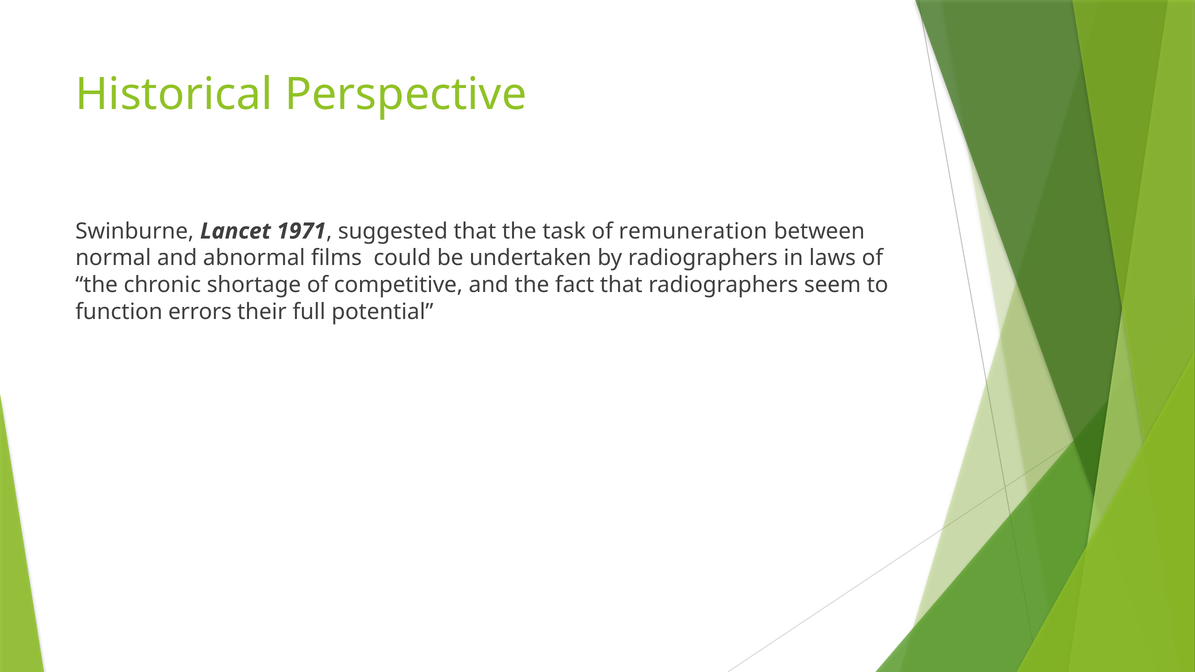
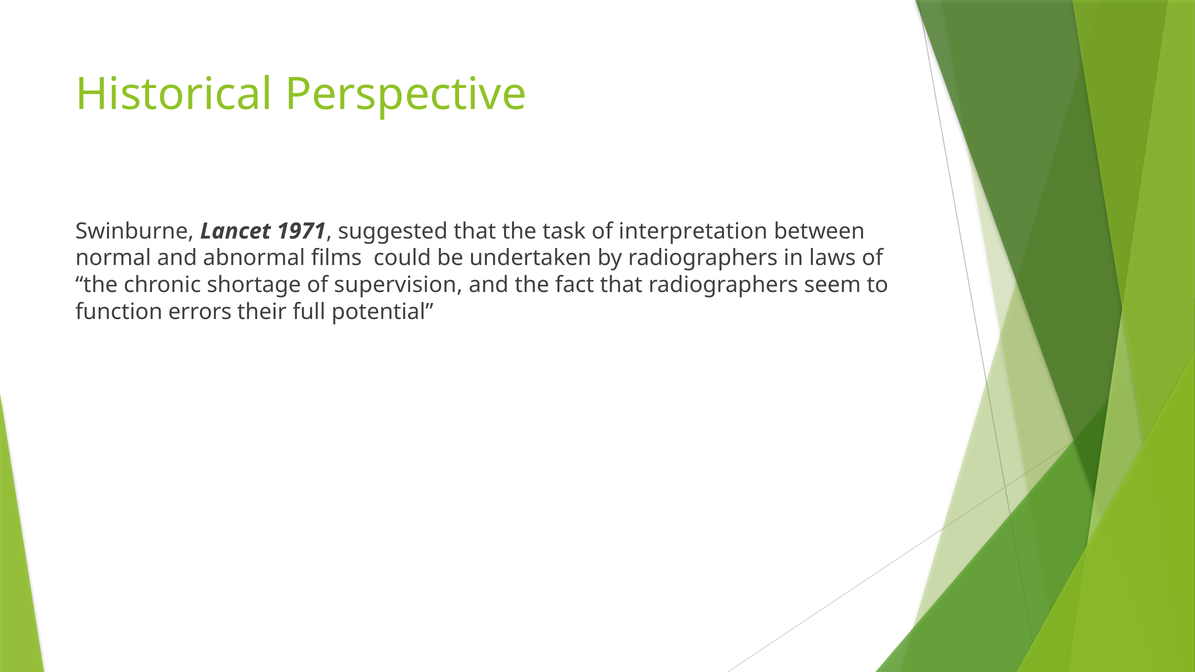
remuneration: remuneration -> interpretation (693, 231)
competitive: competitive -> supervision (398, 285)
